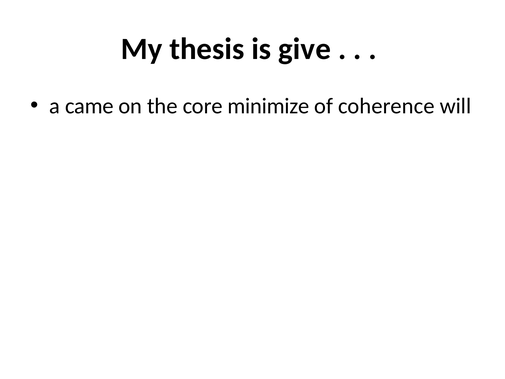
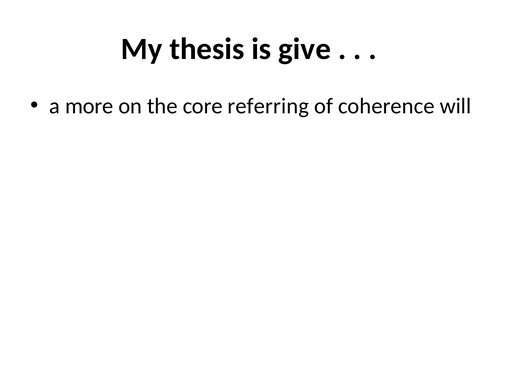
came: came -> more (89, 106)
minimize: minimize -> referring (268, 106)
